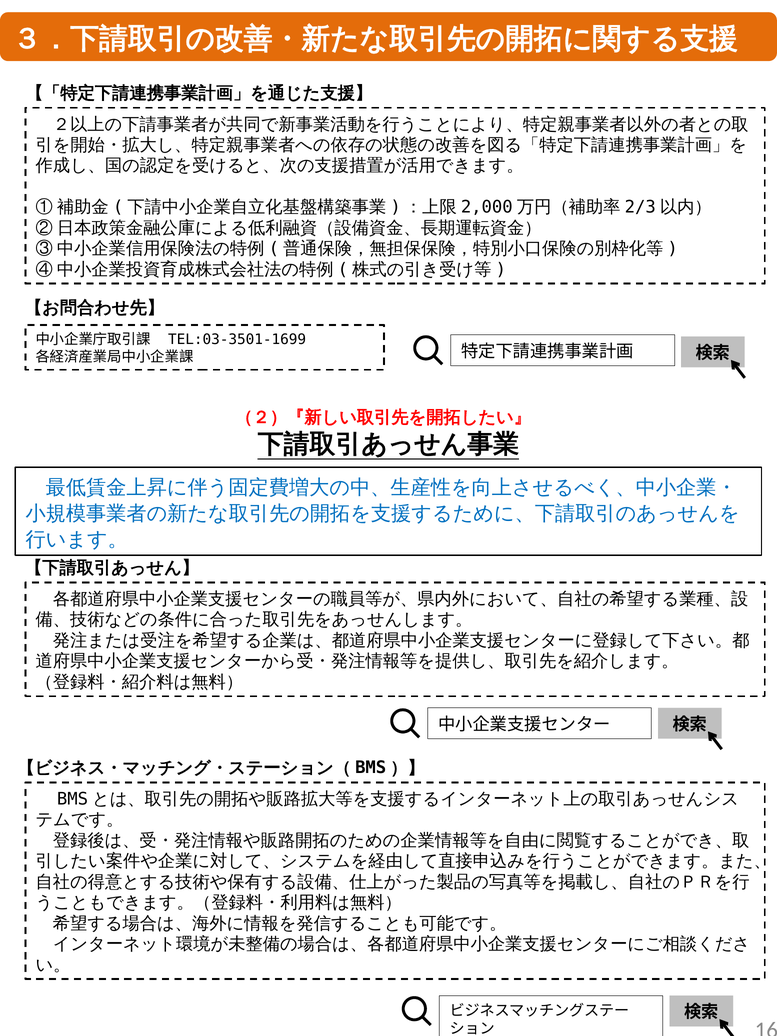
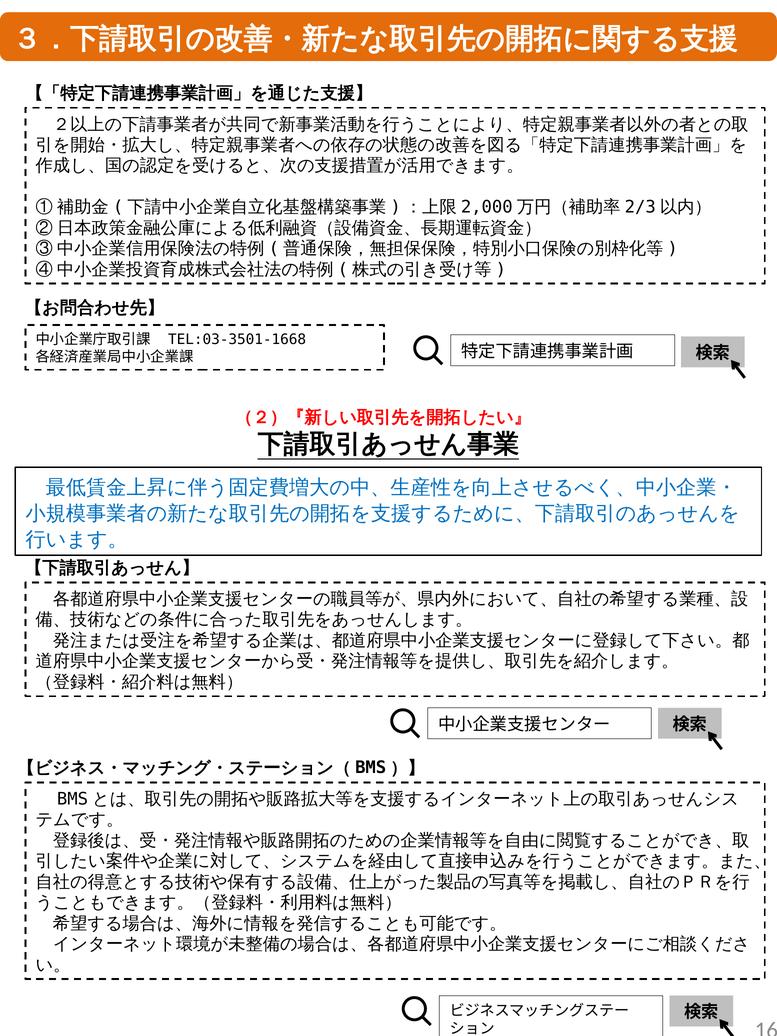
TEL:03-3501-1699: TEL:03-3501-1699 -> TEL:03-3501-1668 (237, 340)
